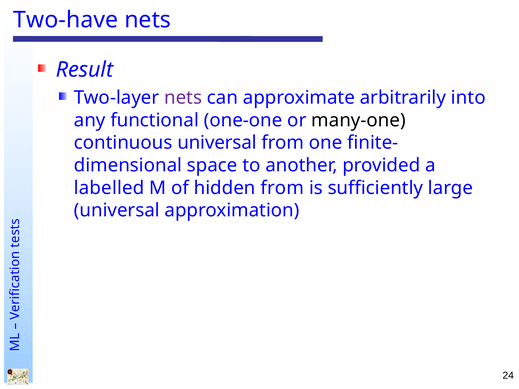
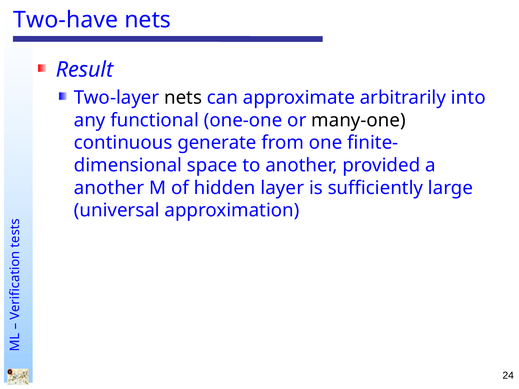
nets colour: purple -> black (183, 98)
continuous universal: universal -> generate (217, 143)
labelled: labelled -> another (109, 188)
hidden from: from -> layer (282, 188)
